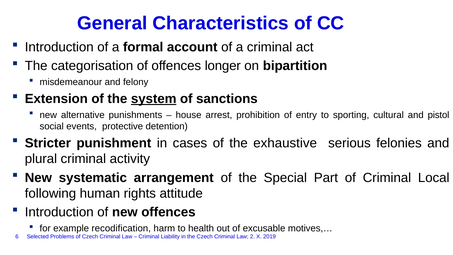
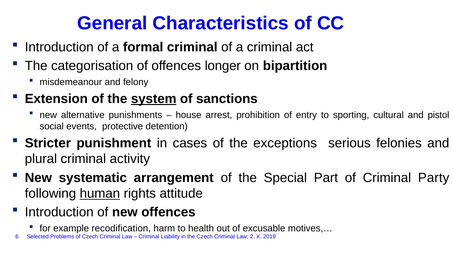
formal account: account -> criminal (192, 47)
exhaustive: exhaustive -> exceptions (285, 143)
Local: Local -> Party (434, 178)
human underline: none -> present (100, 193)
